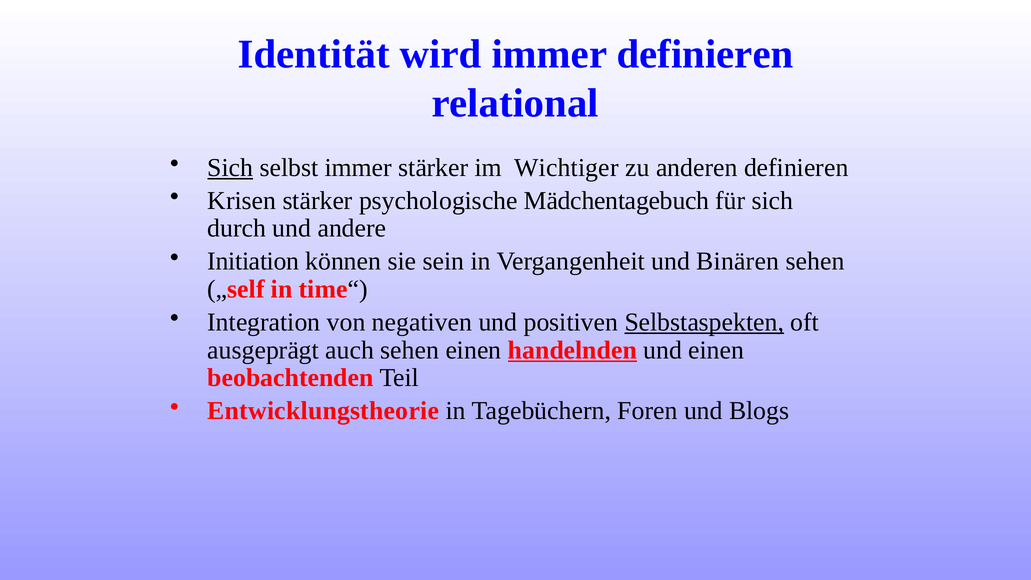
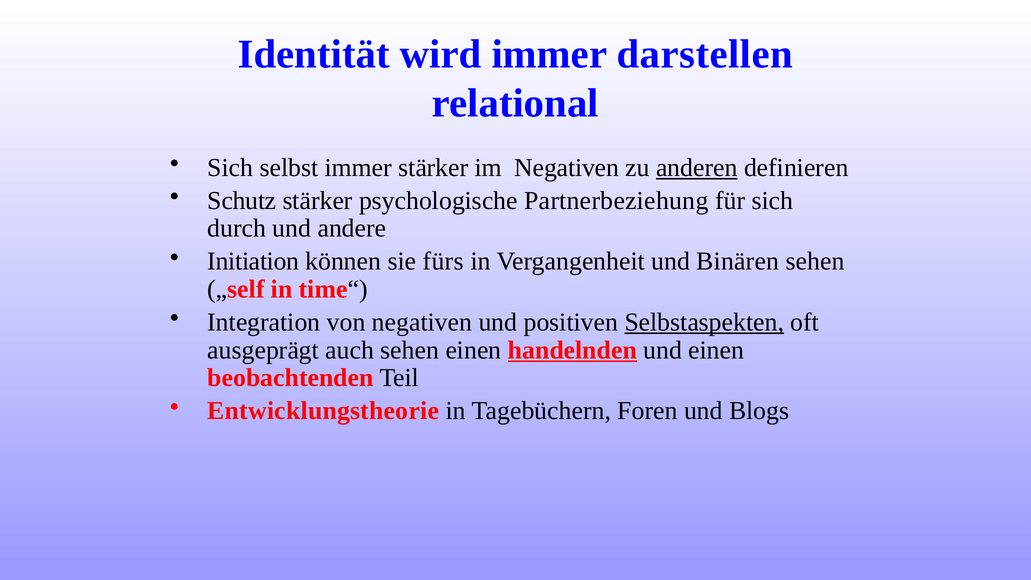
immer definieren: definieren -> darstellen (705, 54)
Sich underline: present -> none (230, 168)
im Wichtiger: Wichtiger -> Negativen (567, 168)
anderen underline: none -> present (697, 168)
Krisen: Krisen -> Schutz (242, 201)
Mädchentagebuch: Mädchentagebuch -> Partnerbeziehung (616, 201)
sein: sein -> fürs (443, 261)
